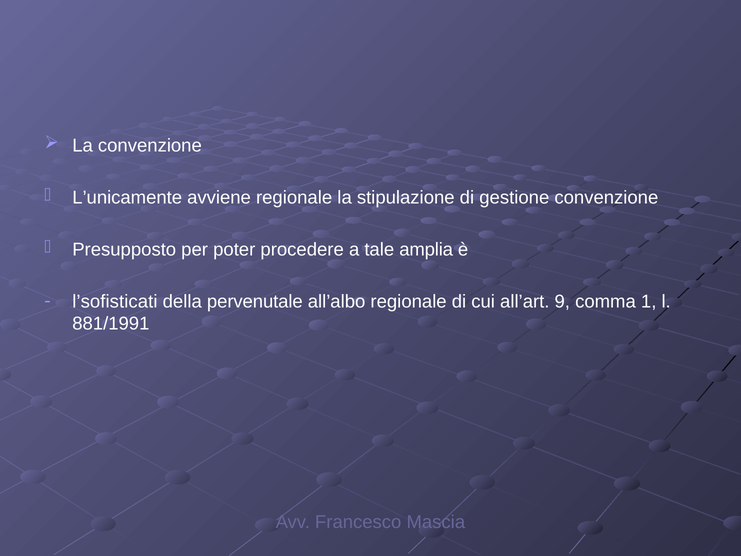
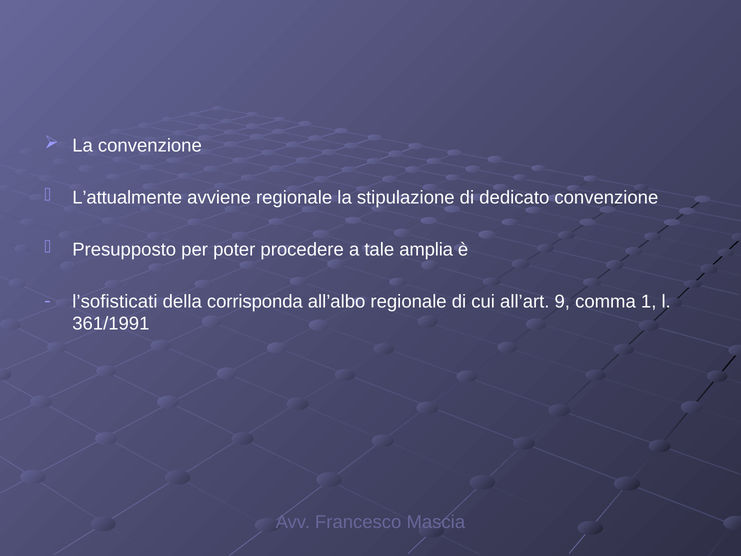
L’unicamente: L’unicamente -> L’attualmente (127, 198)
gestione: gestione -> dedicato (514, 198)
pervenutale: pervenutale -> corrisponda (255, 301)
881/1991: 881/1991 -> 361/1991 (111, 324)
